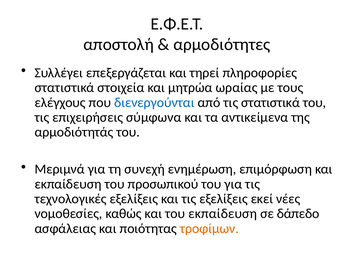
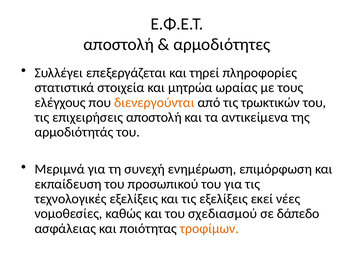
διενεργούνται colour: blue -> orange (154, 103)
τις στατιστικά: στατιστικά -> τρωκτικών (271, 103)
επιχειρήσεις σύμφωνα: σύμφωνα -> αποστολή (154, 118)
του εκπαίδευση: εκπαίδευση -> σχεδιασμού (223, 214)
